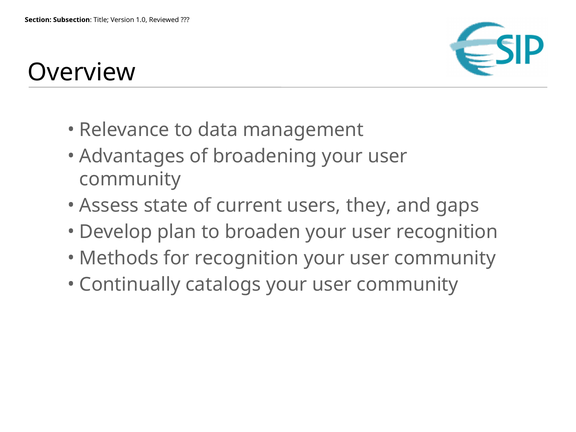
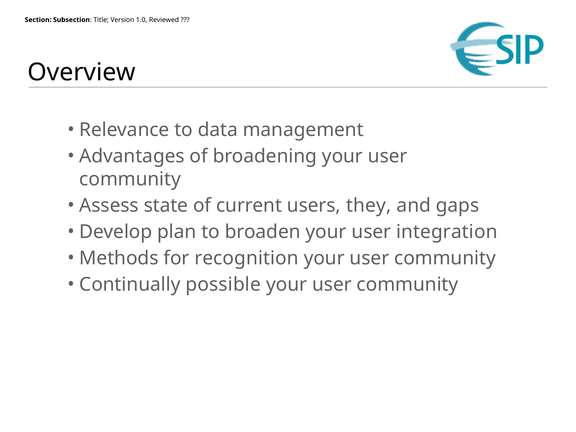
user recognition: recognition -> integration (447, 232)
catalogs: catalogs -> possible (223, 284)
